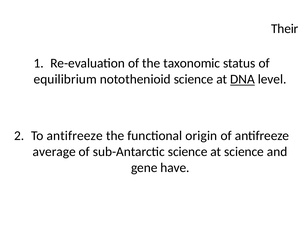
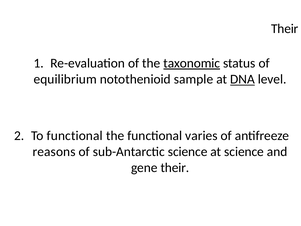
taxonomic underline: none -> present (192, 63)
notothenioid science: science -> sample (194, 79)
To antifreeze: antifreeze -> functional (75, 135)
origin: origin -> varies (201, 135)
average: average -> reasons (54, 152)
gene have: have -> their (175, 168)
